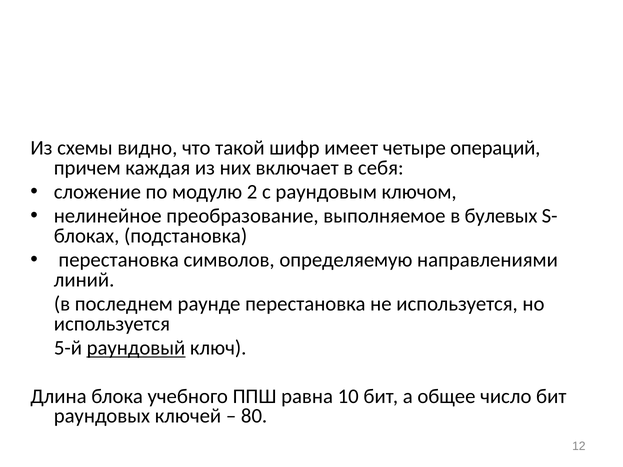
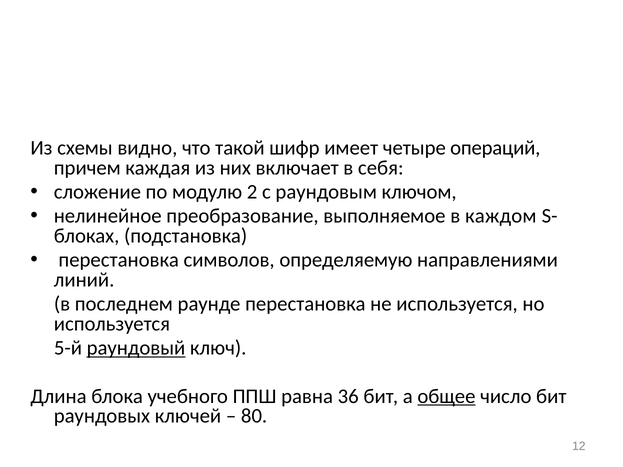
булевых: булевых -> каждом (501, 216)
10: 10 -> 36 (348, 396)
общее underline: none -> present (446, 396)
